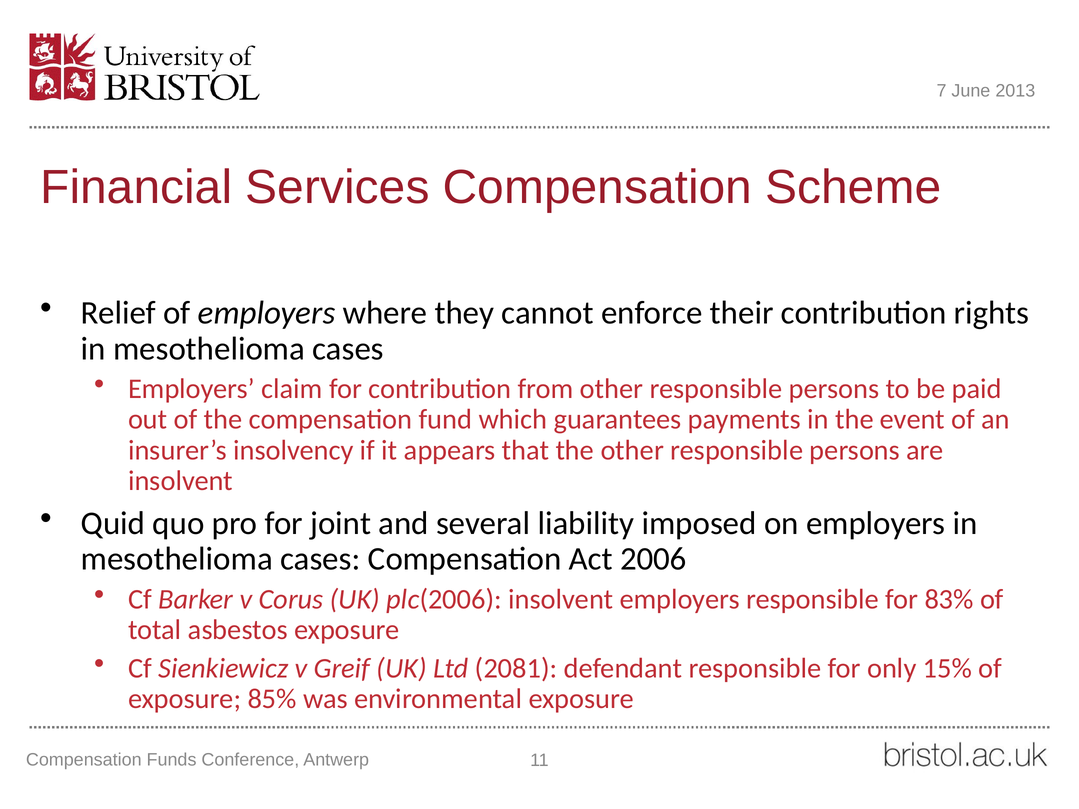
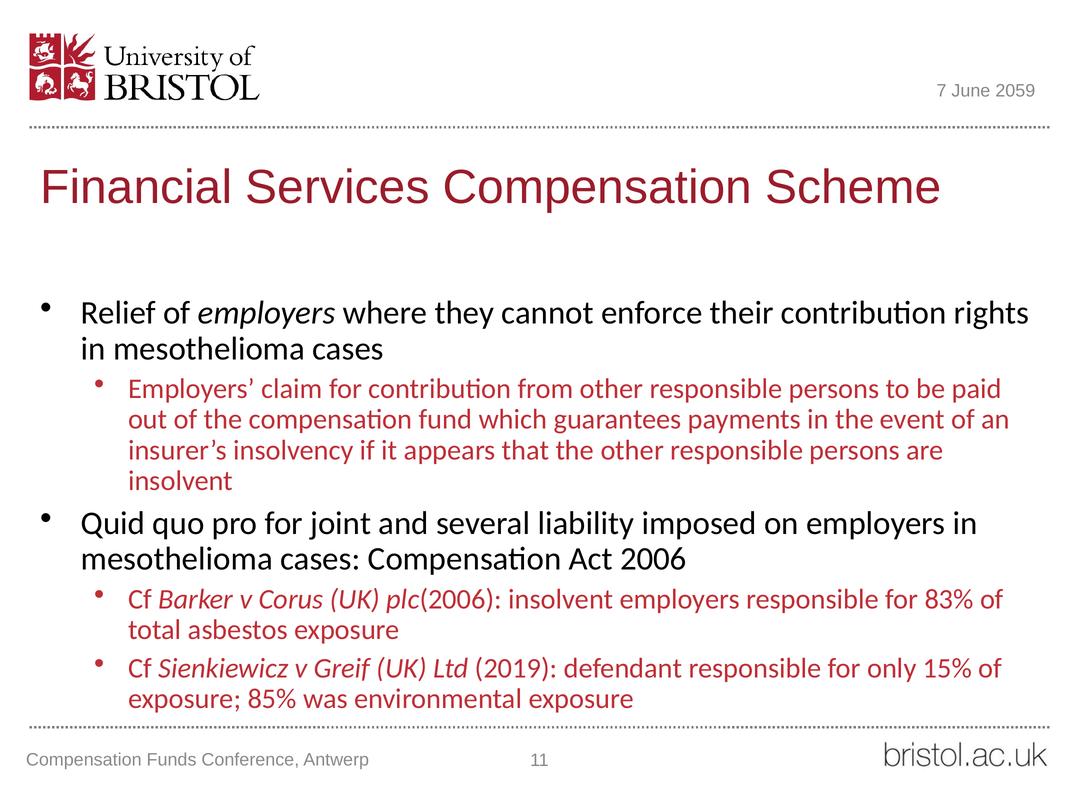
2013: 2013 -> 2059 (1015, 91)
2081: 2081 -> 2019 (516, 668)
